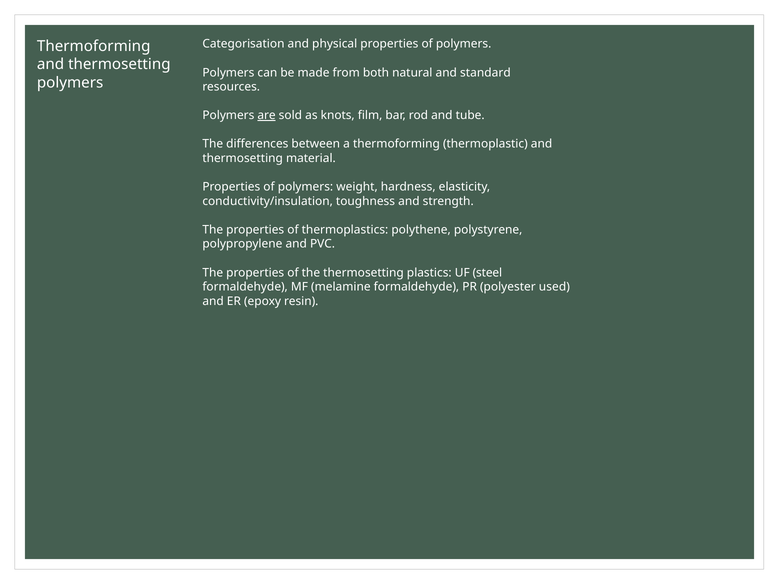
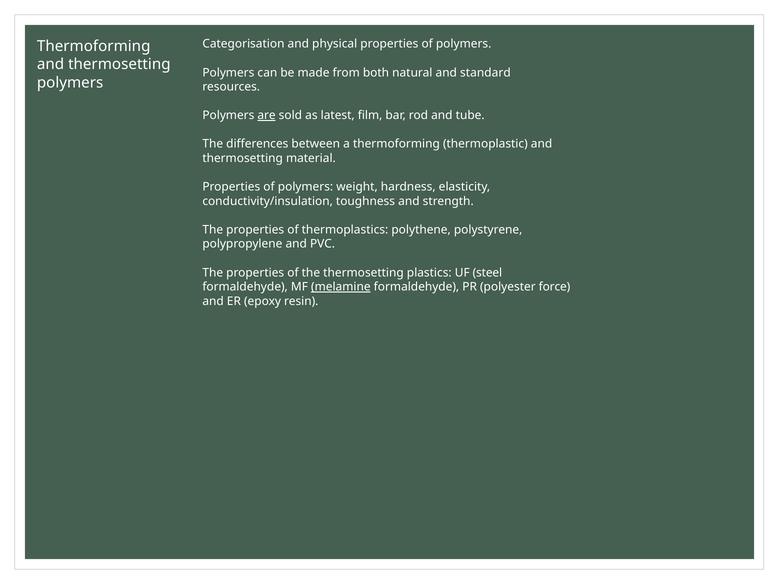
knots: knots -> latest (338, 115)
melamine underline: none -> present (341, 287)
used: used -> force (554, 287)
